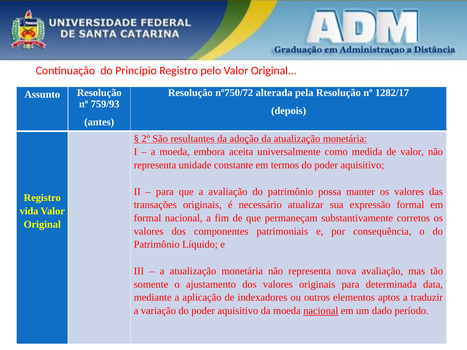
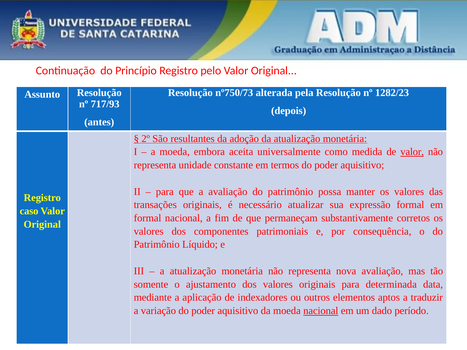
nº750/72: nº750/72 -> nº750/73 (234, 93)
1282/17: 1282/17 -> 1282/23 (392, 93)
759/93: 759/93 -> 717/93 (105, 104)
valor underline: none -> present (412, 152)
vida: vida -> caso (29, 211)
